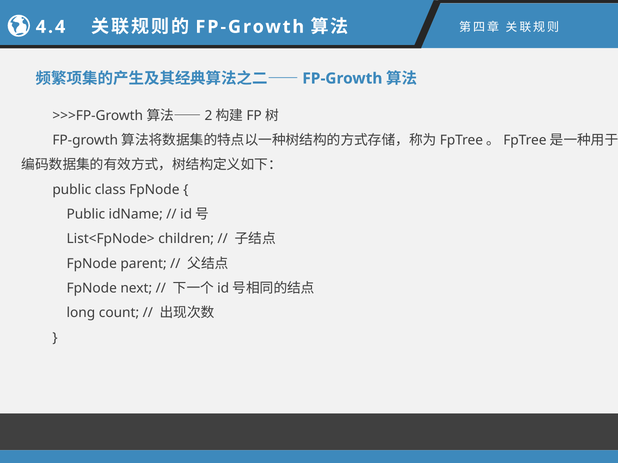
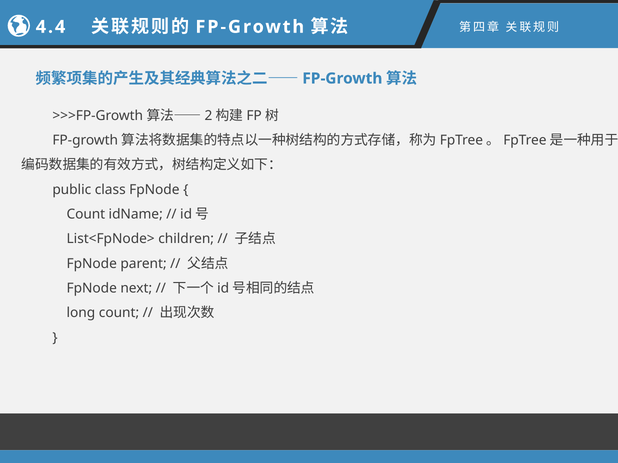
Public: Public -> Count (86, 215)
